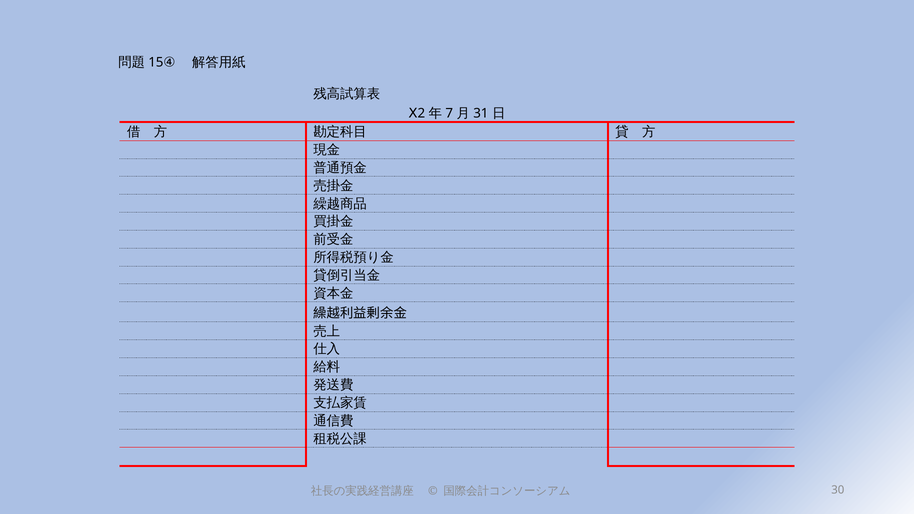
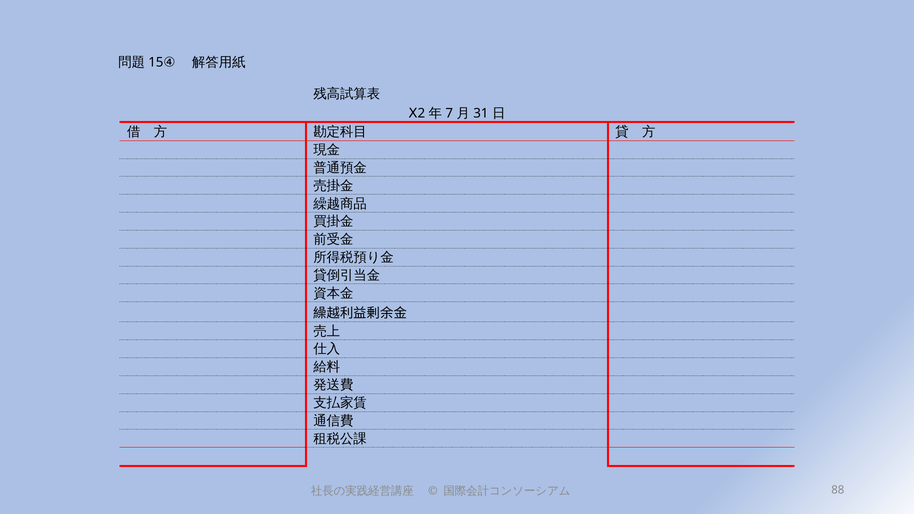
30: 30 -> 88 (838, 490)
